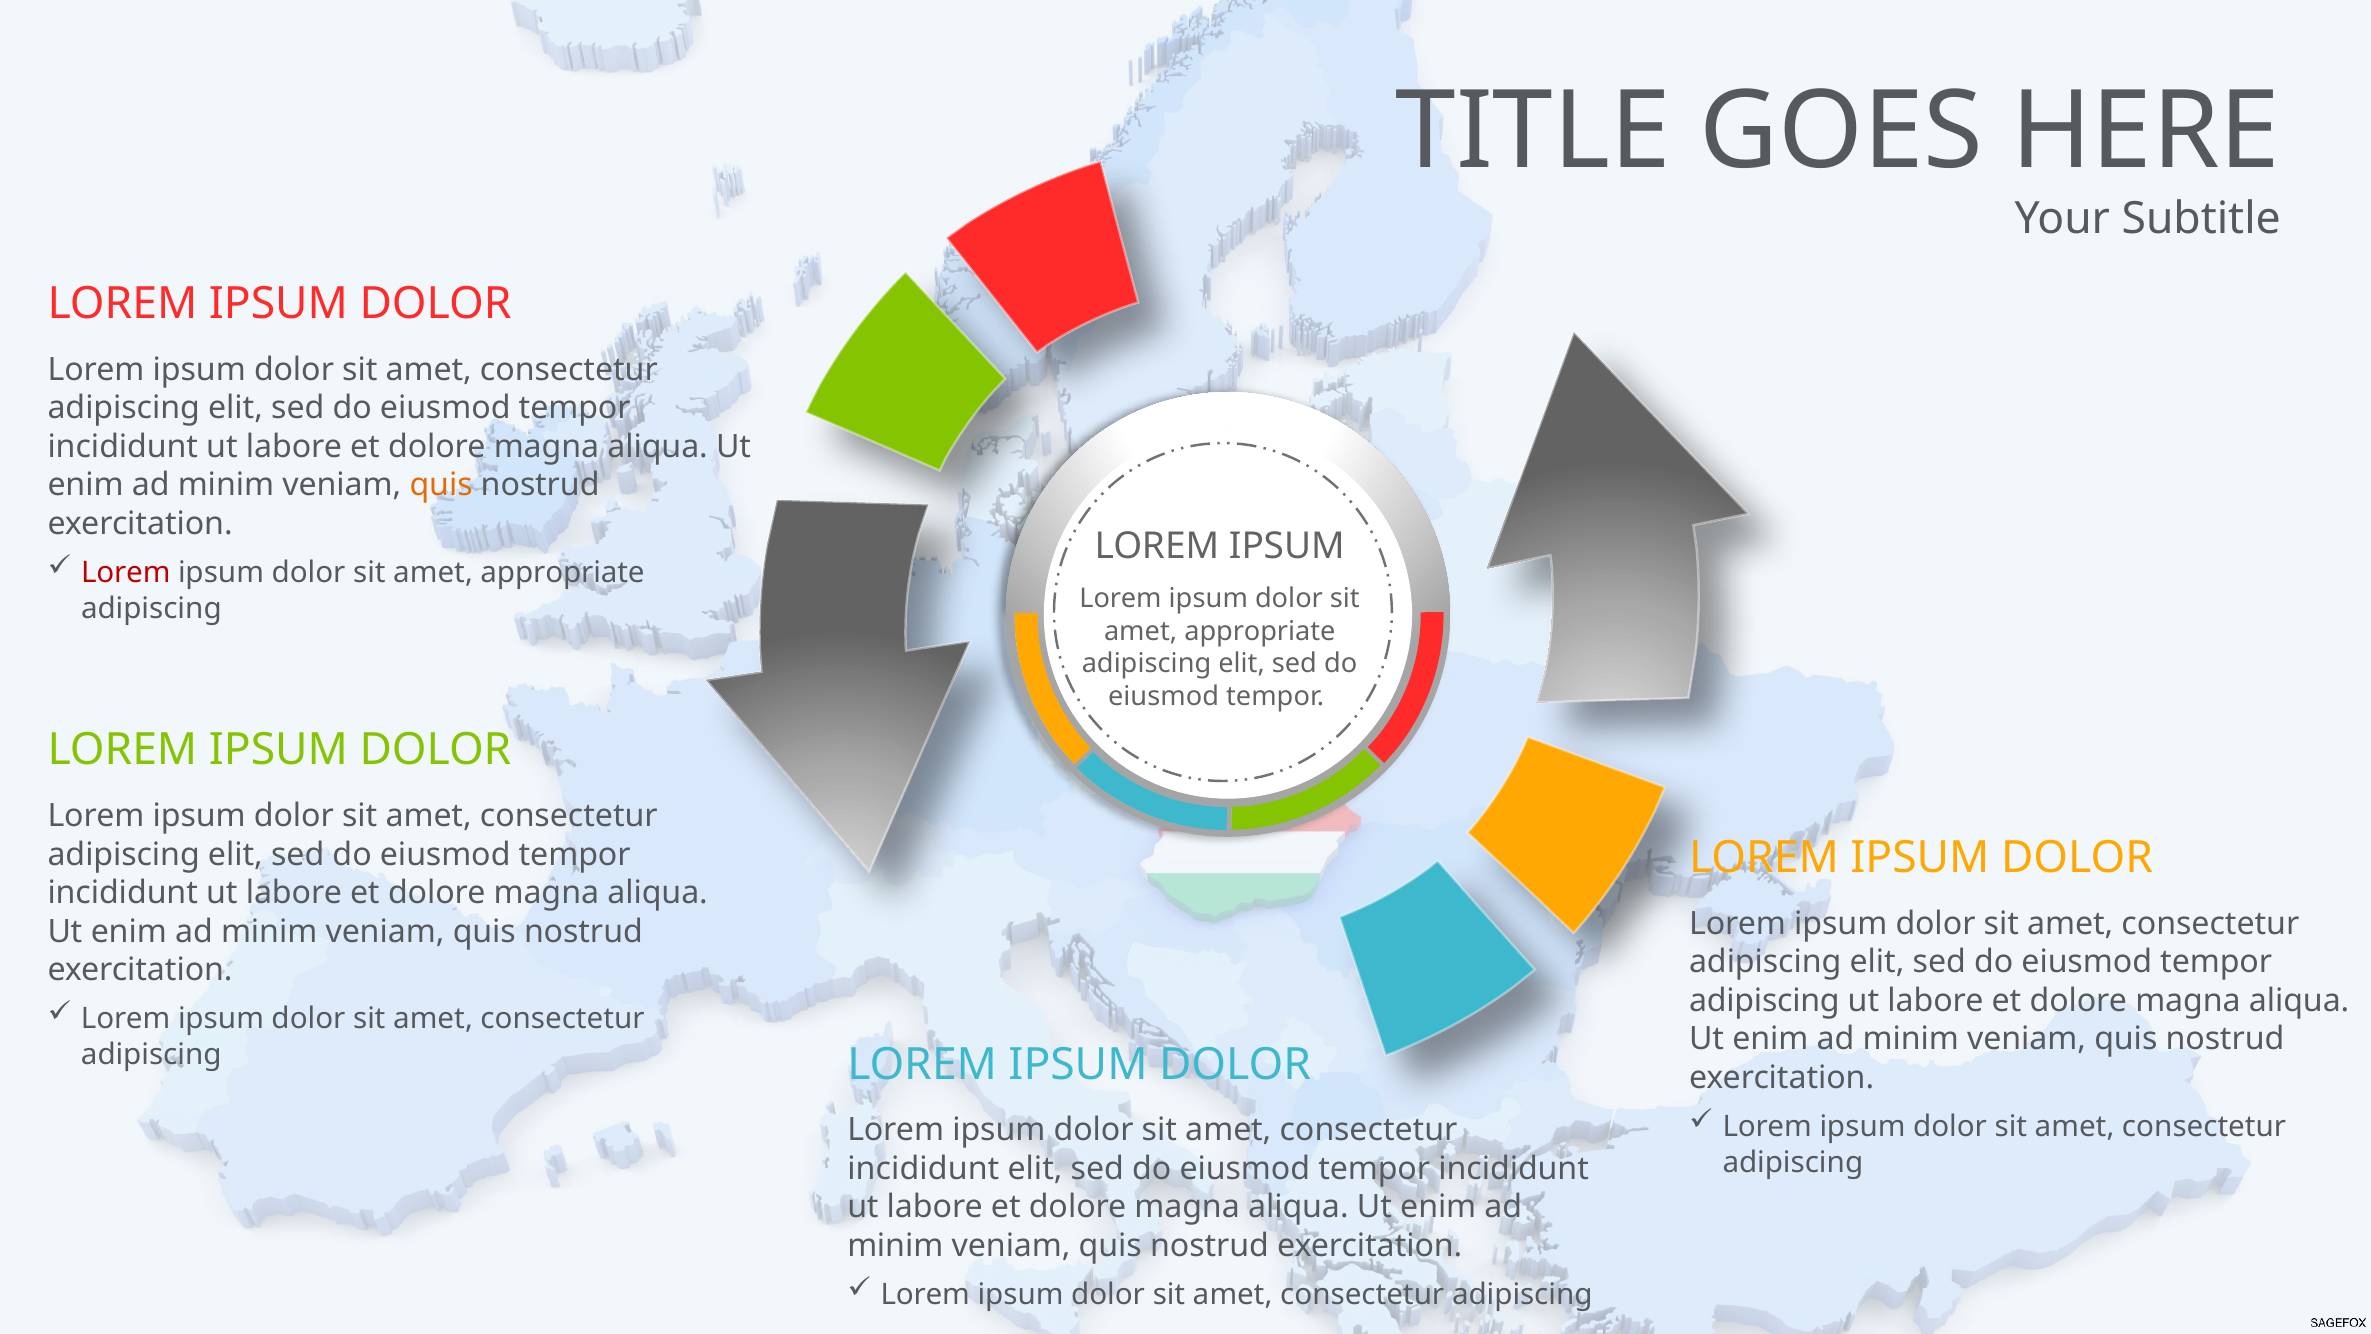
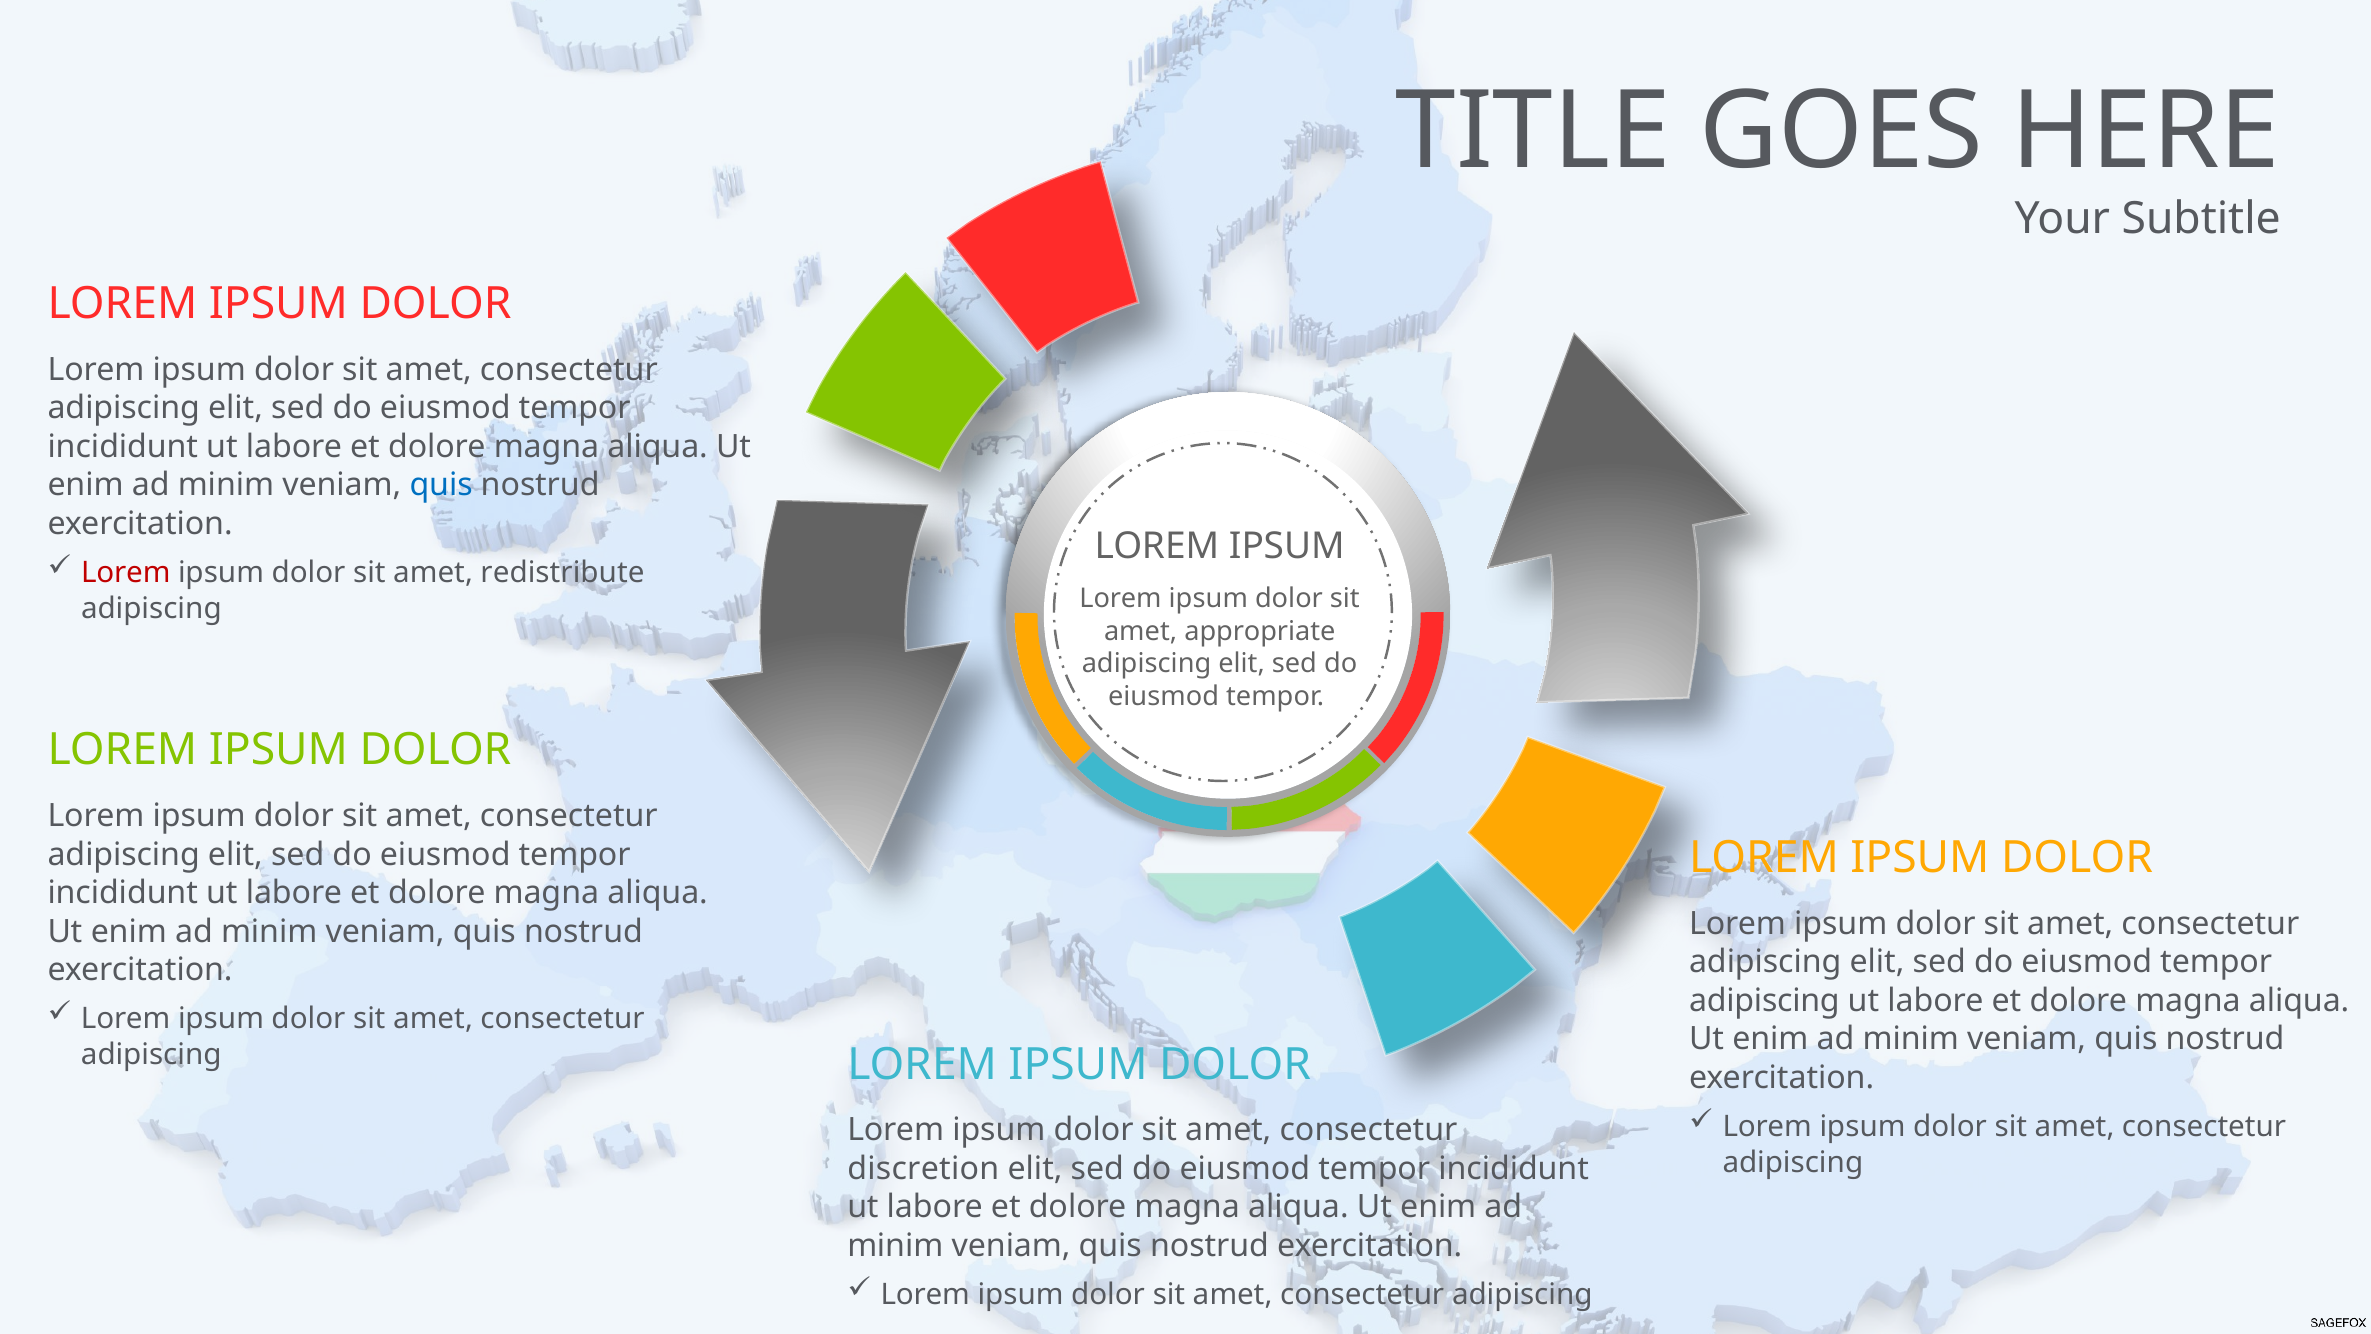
quis colour: orange -> blue (441, 485)
appropriate: appropriate -> redistribute (562, 573)
incididunt: incididunt -> discretion (923, 1168)
